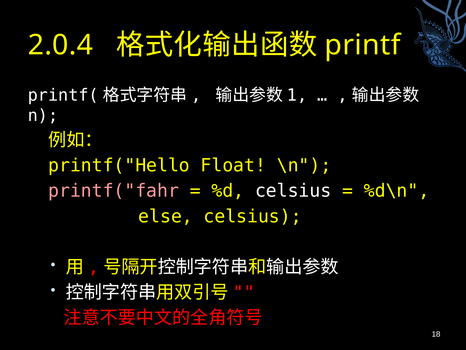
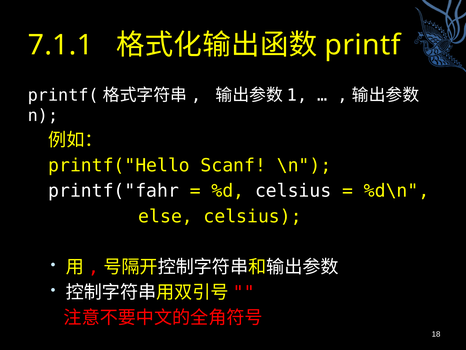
2.0.4: 2.0.4 -> 7.1.1 (60, 45)
Float: Float -> Scanf (233, 165)
printf("fahr colour: pink -> white (114, 191)
